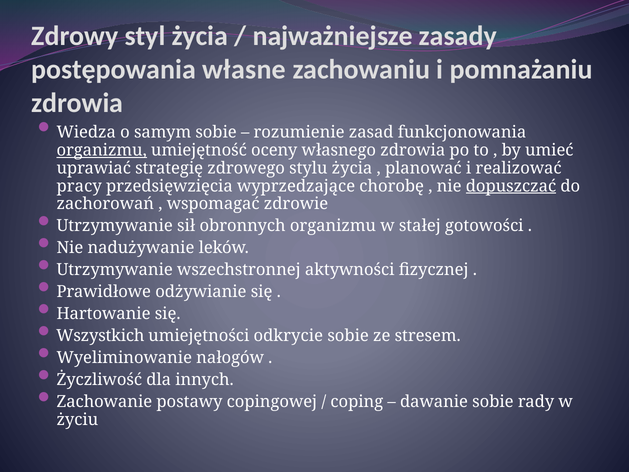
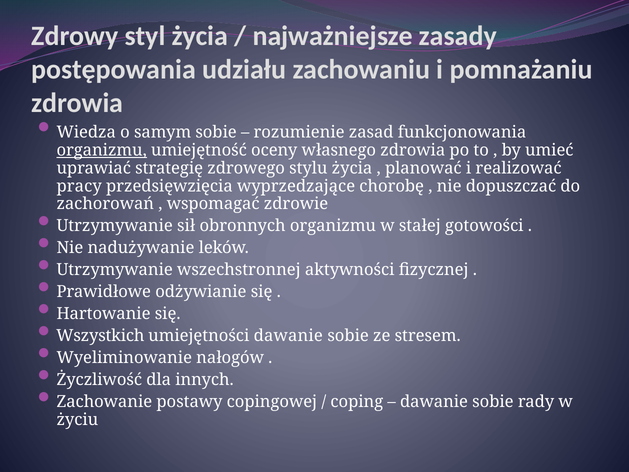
własne: własne -> udziału (244, 70)
dopuszczać underline: present -> none (511, 186)
umiejętności odkrycie: odkrycie -> dawanie (288, 336)
